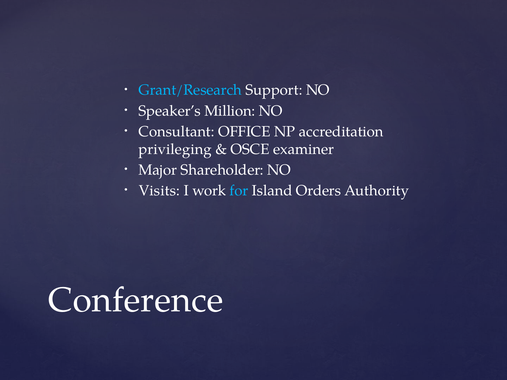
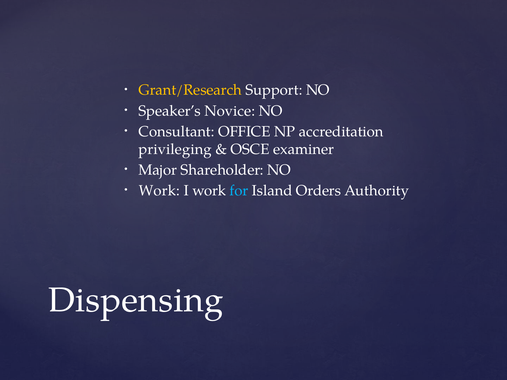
Grant/Research colour: light blue -> yellow (190, 90)
Million: Million -> Novice (230, 111)
Visits: Visits -> Work (159, 191)
Conference: Conference -> Dispensing (136, 300)
